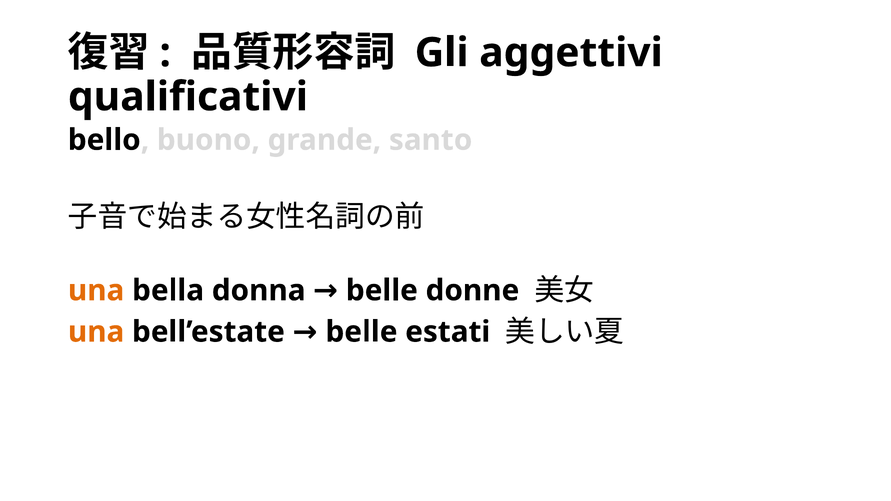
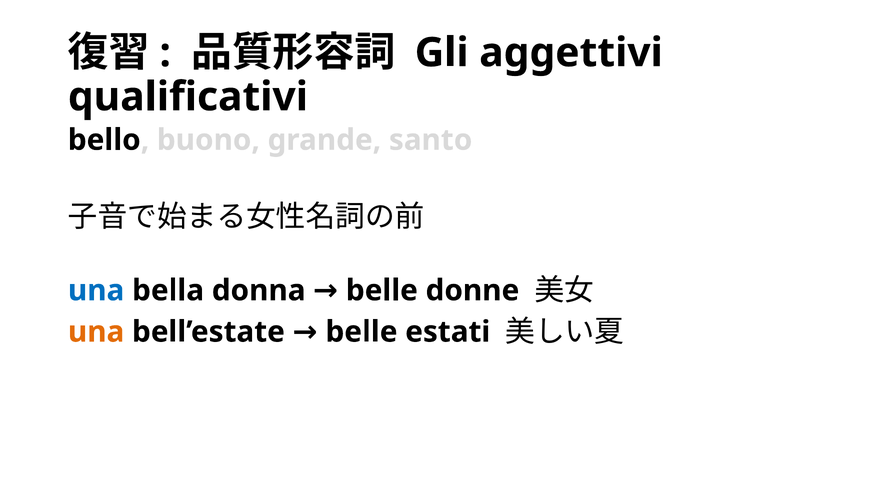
una colour: orange -> blue (96, 291)
